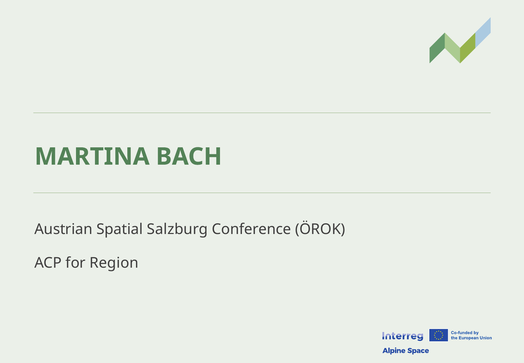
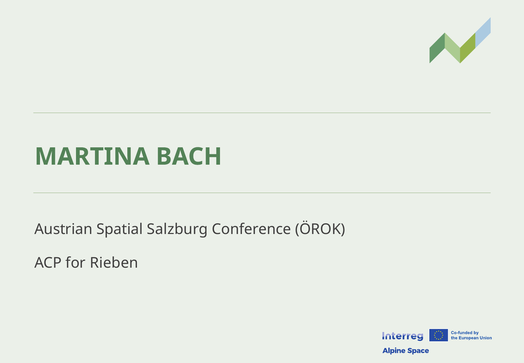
Region: Region -> Rieben (114, 263)
